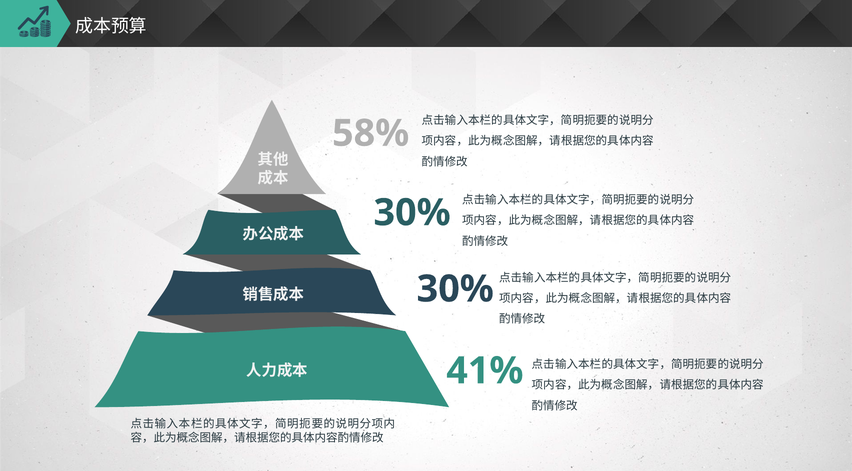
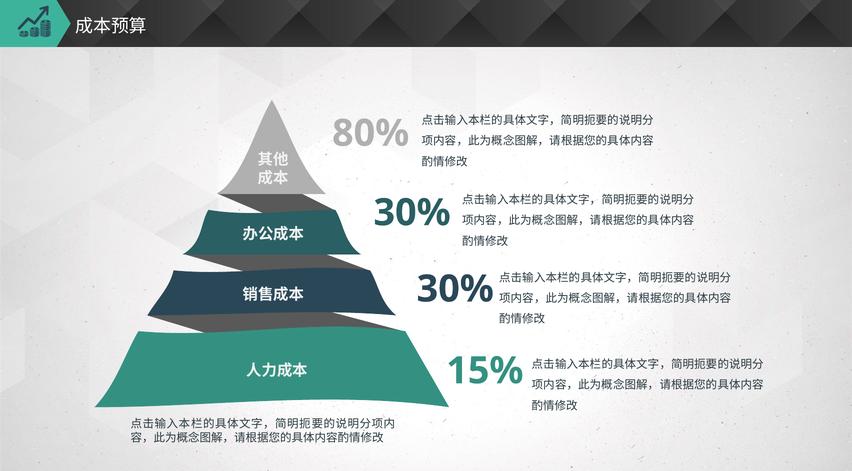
58%: 58% -> 80% (371, 133)
41%: 41% -> 15% (485, 371)
